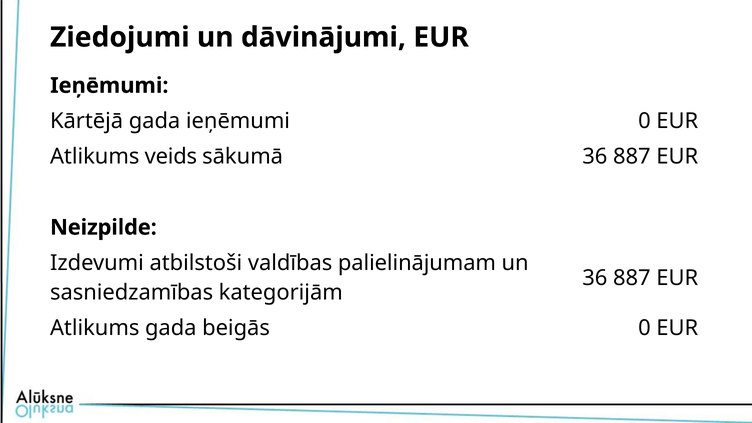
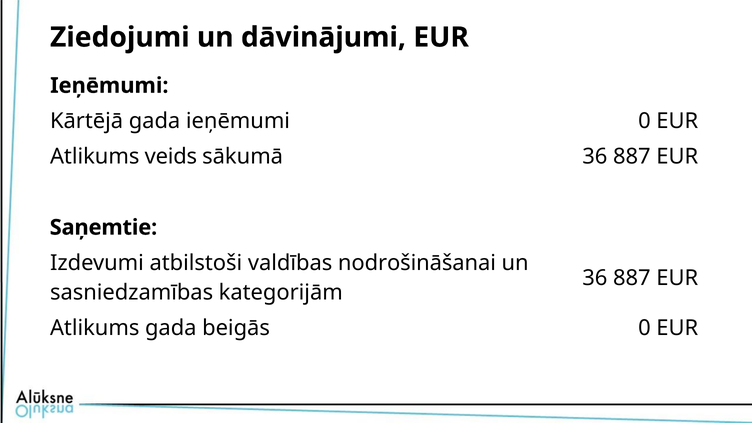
Neizpilde: Neizpilde -> Saņemtie (103, 227)
palielinājumam: palielinājumam -> nodrošināšanai (417, 263)
